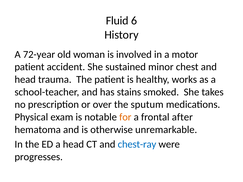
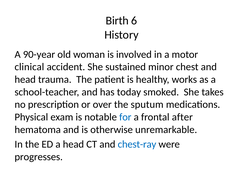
Fluid: Fluid -> Birth (117, 21)
72-year: 72-year -> 90-year (39, 54)
patient: patient -> clinical (29, 67)
stains: stains -> today (129, 92)
for colour: orange -> blue (125, 117)
